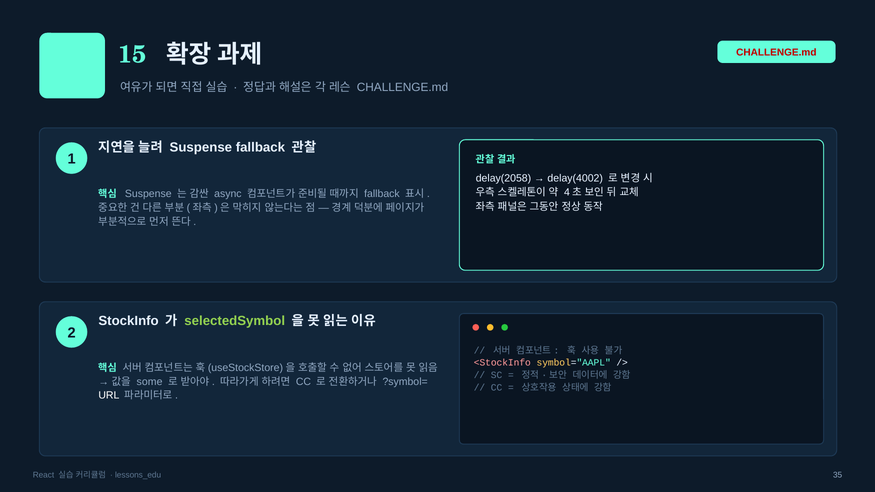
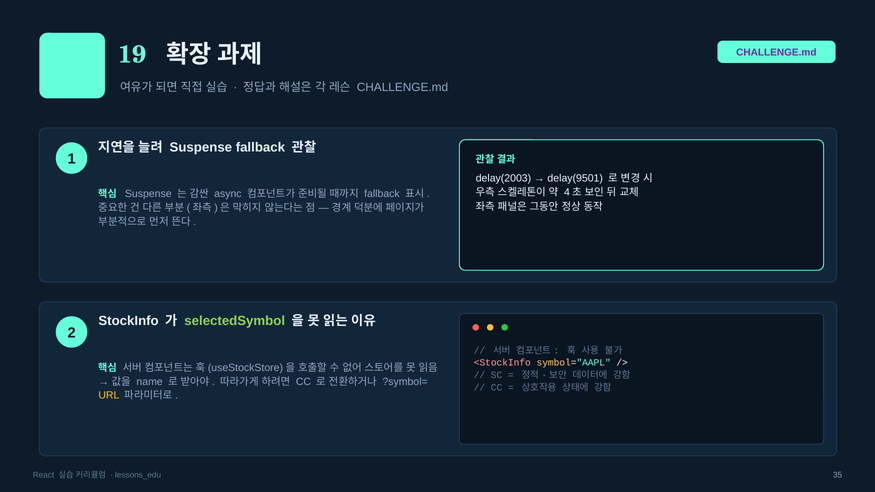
CHALLENGE.md colour: red -> purple (776, 52)
15: 15 -> 19 (132, 55)
delay(2058: delay(2058 -> delay(2003 (503, 179)
delay(4002: delay(4002 -> delay(9501 (575, 179)
some: some -> name (150, 382)
URL colour: white -> yellow (109, 396)
